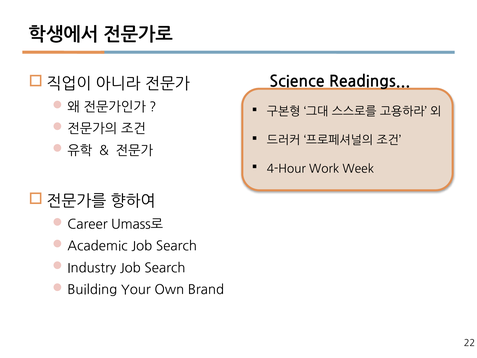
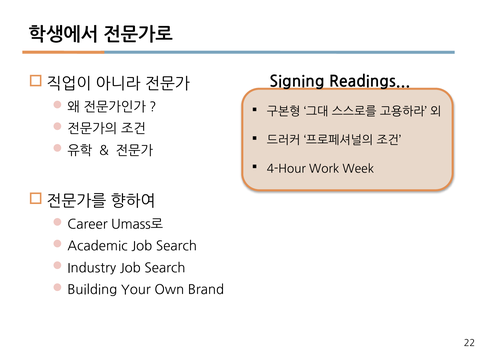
Science: Science -> Signing (297, 81)
